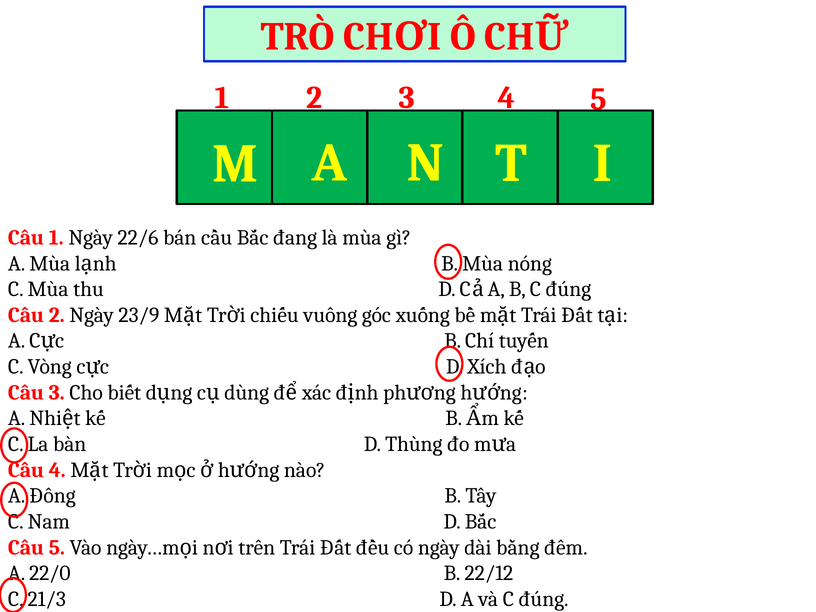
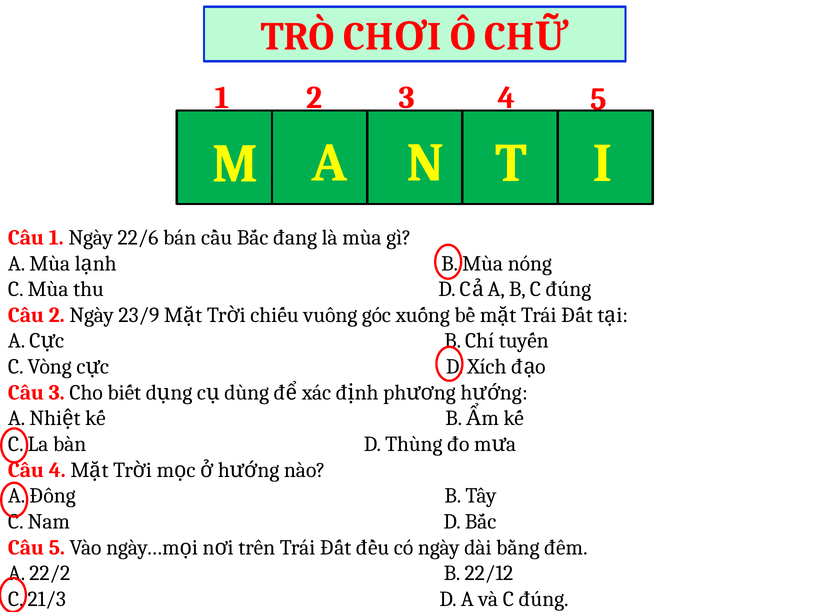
22/0: 22/0 -> 22/2 (50, 573)
